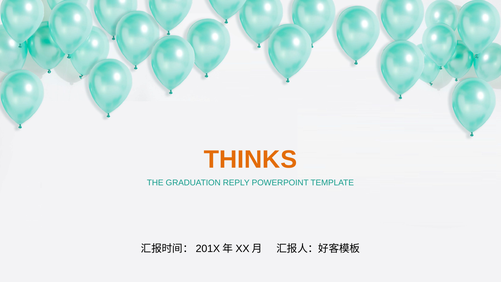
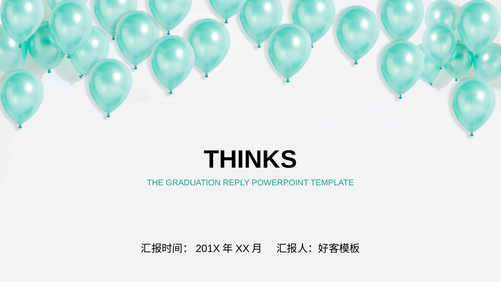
THINKS colour: orange -> black (250, 160)
